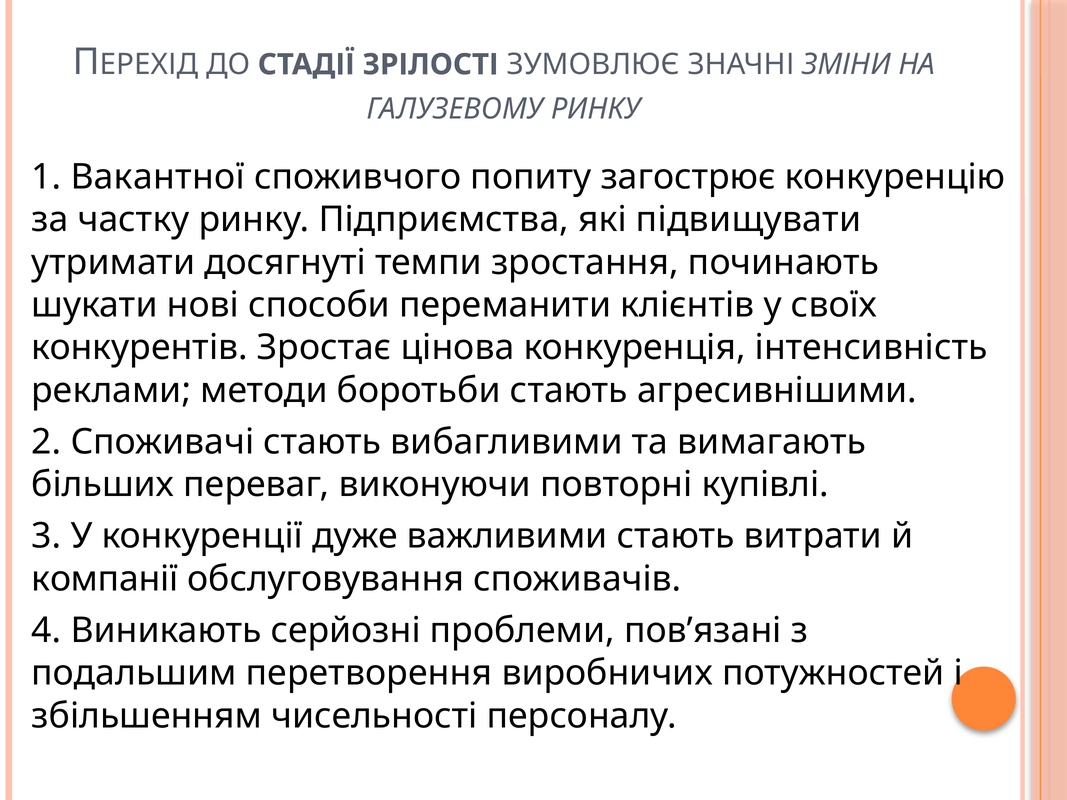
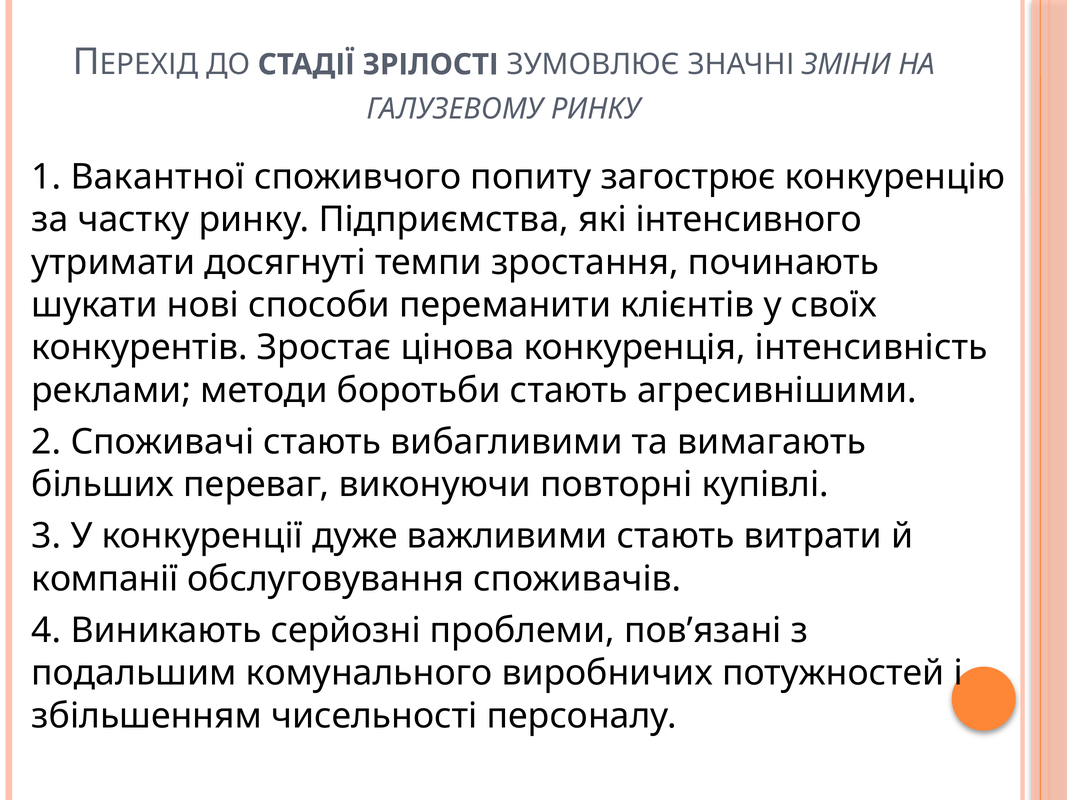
підвищувати: підвищувати -> інтенсивного (749, 220)
перетворення: перетворення -> комунального (369, 673)
